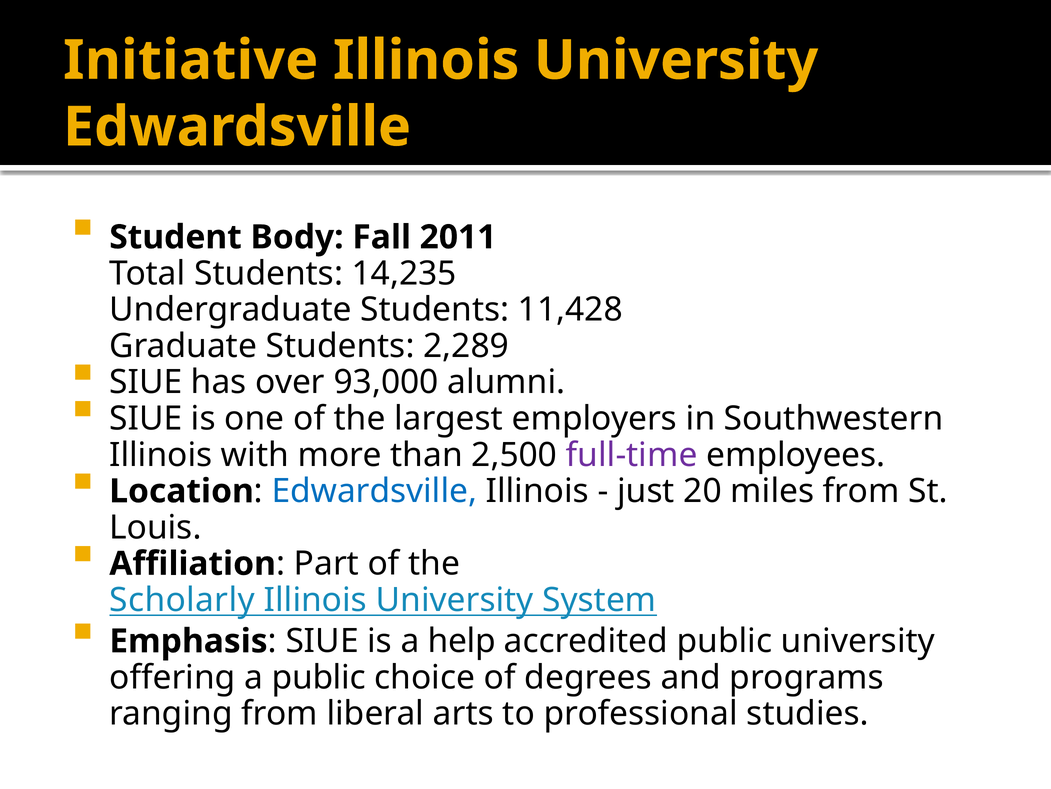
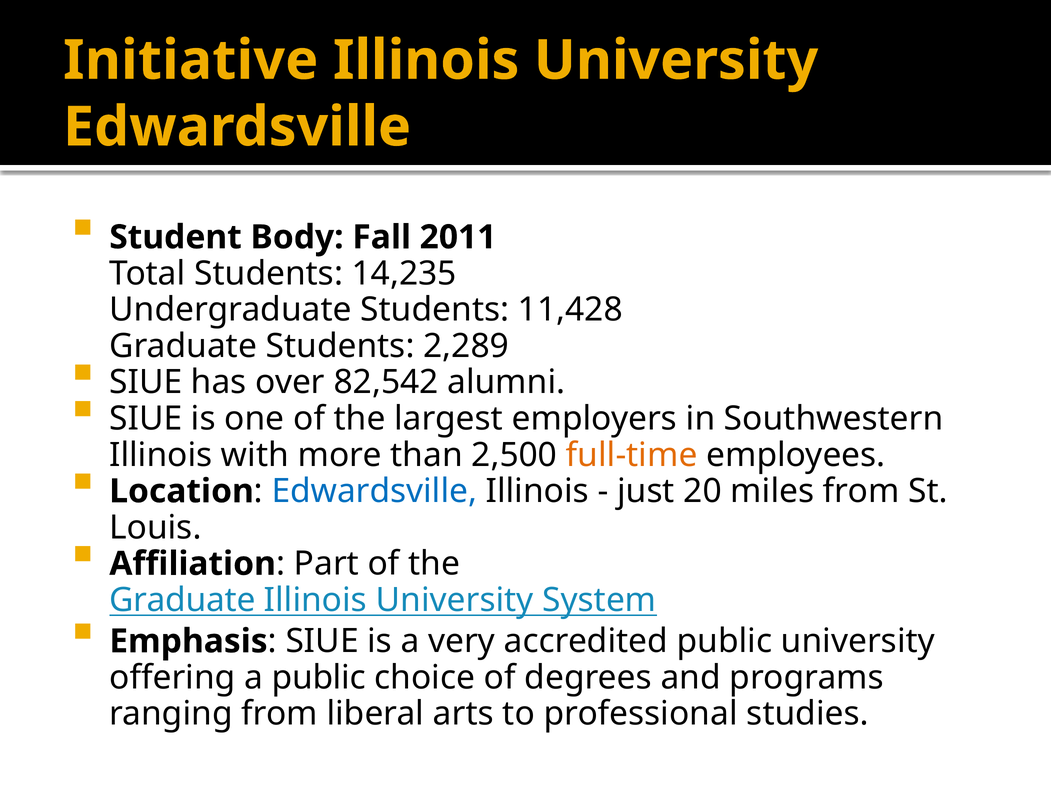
93,000: 93,000 -> 82,542 (386, 382)
full-time colour: purple -> orange (632, 455)
Scholarly: Scholarly -> Graduate (182, 599)
help: help -> very (462, 641)
